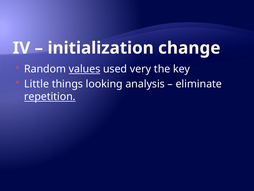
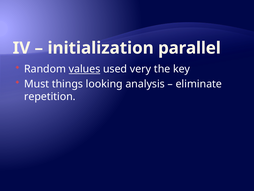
change: change -> parallel (189, 48)
Little: Little -> Must (37, 84)
repetition underline: present -> none (50, 96)
